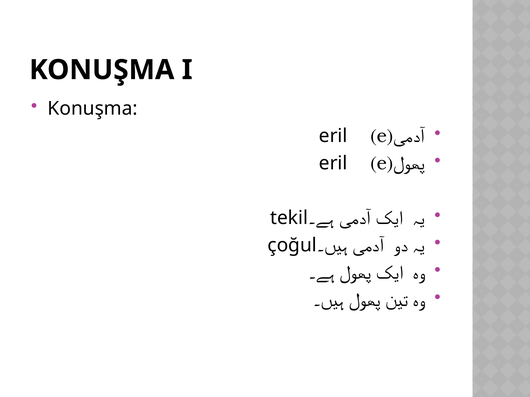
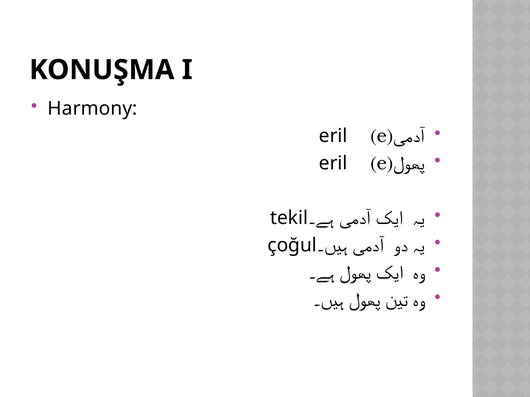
Konuşma: Konuşma -> Harmony (93, 109)
